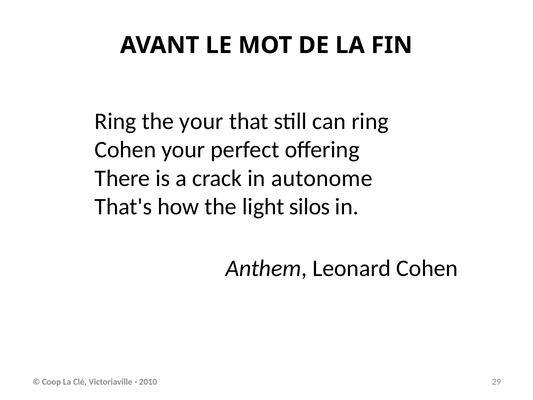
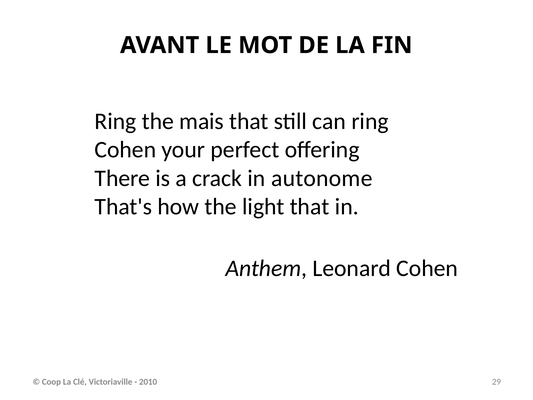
the your: your -> mais (202, 121)
light silos: silos -> that (310, 207)
